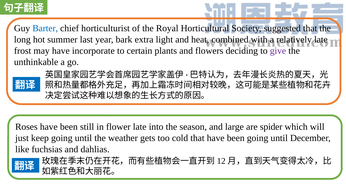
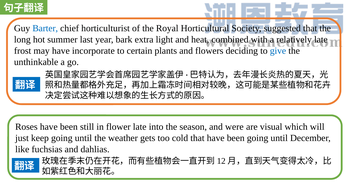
give colour: purple -> blue (278, 51)
large: large -> were (234, 127)
spider: spider -> visual (271, 127)
